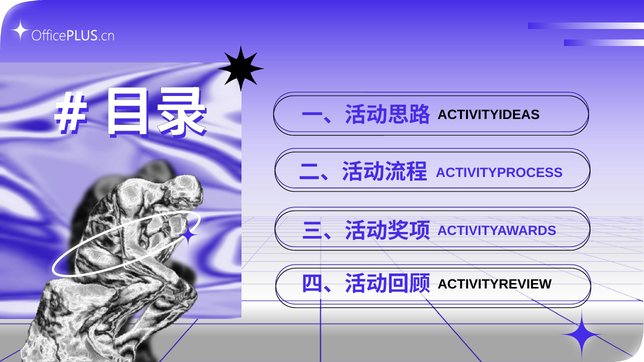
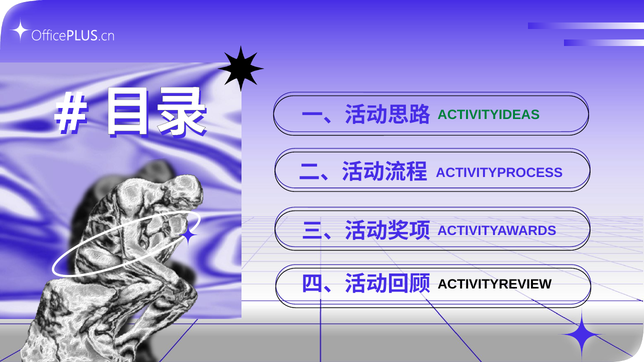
ACTIVITYIDEAS colour: black -> green (489, 115)
